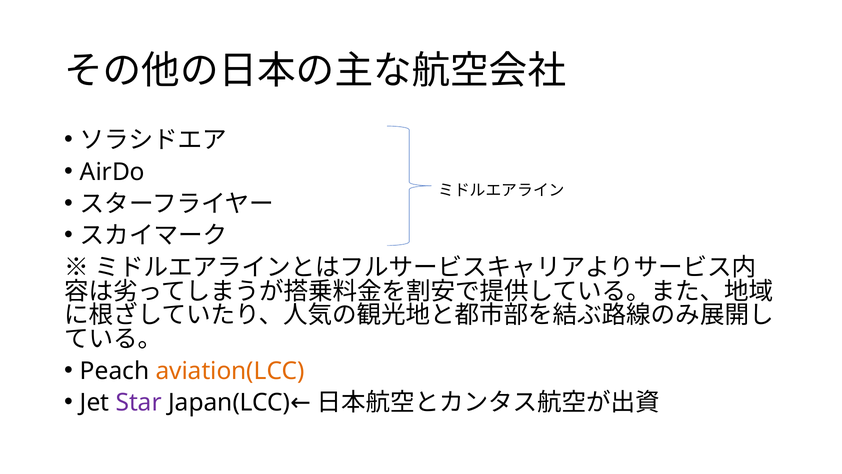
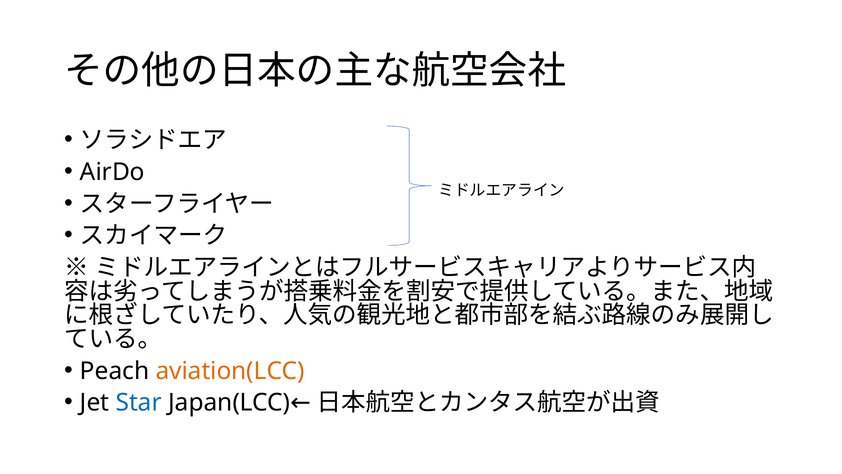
Star colour: purple -> blue (139, 403)
